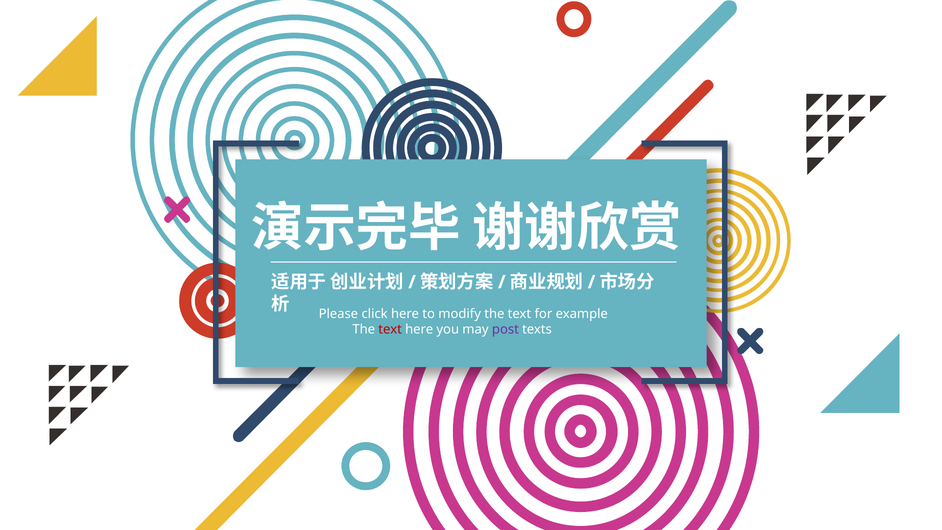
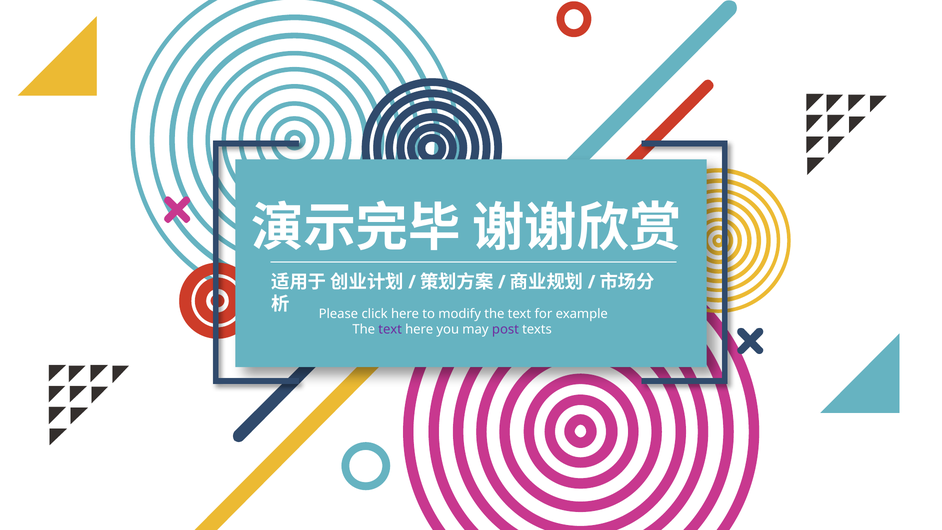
text colour: red -> purple (390, 329)
